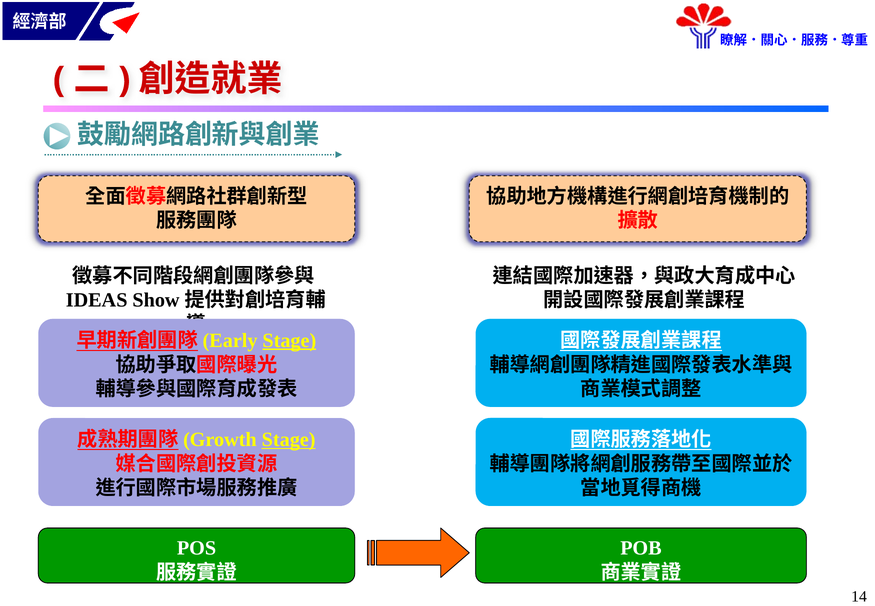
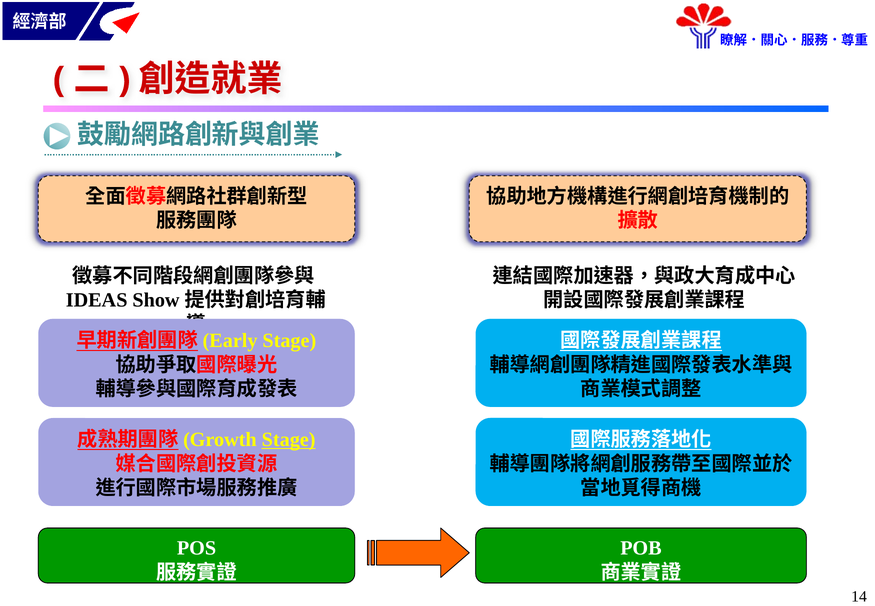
Stage underline: present -> none (289, 341)
